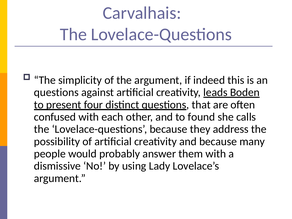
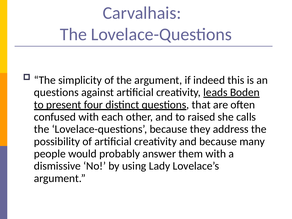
found: found -> raised (201, 117)
